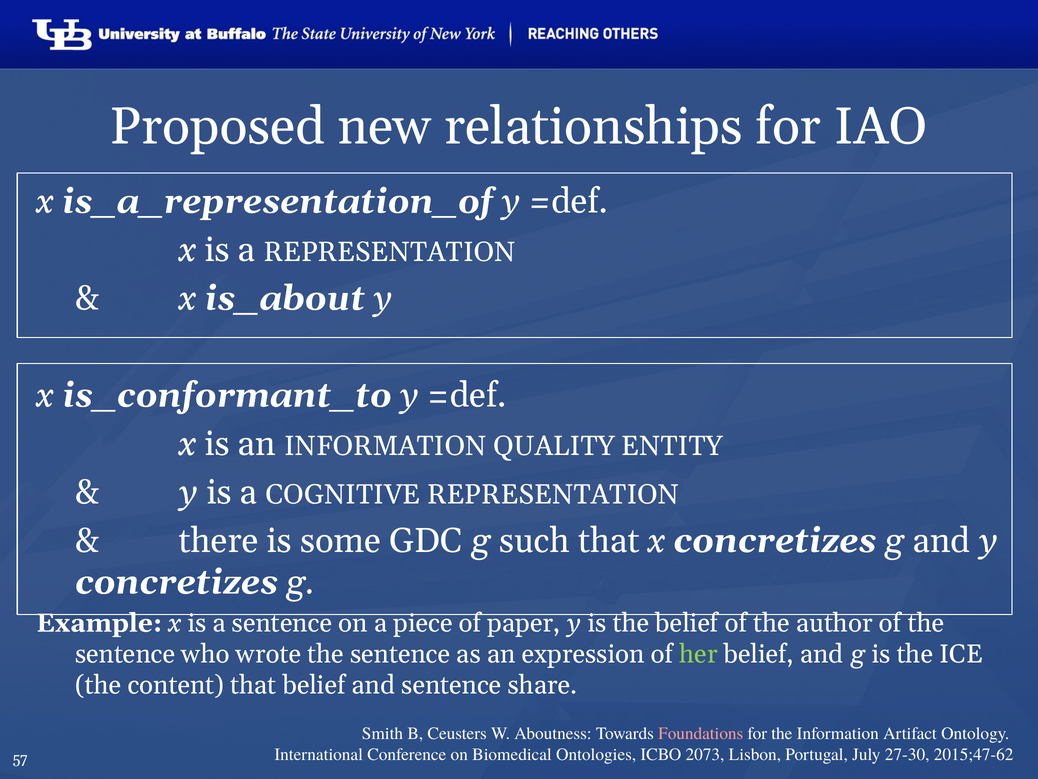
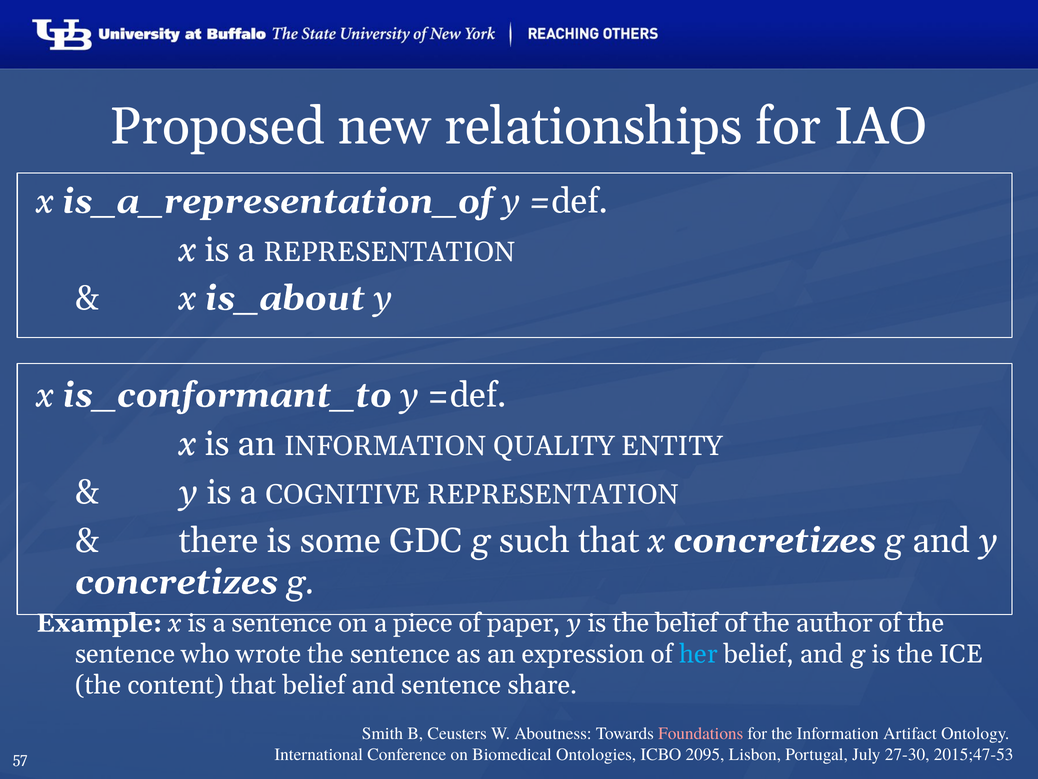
her colour: light green -> light blue (698, 654)
2073: 2073 -> 2095 (705, 754)
2015;47-62: 2015;47-62 -> 2015;47-53 (974, 754)
